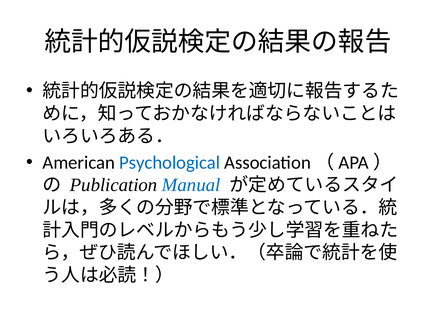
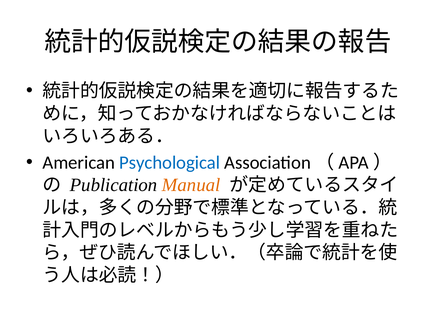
Manual colour: blue -> orange (191, 185)
